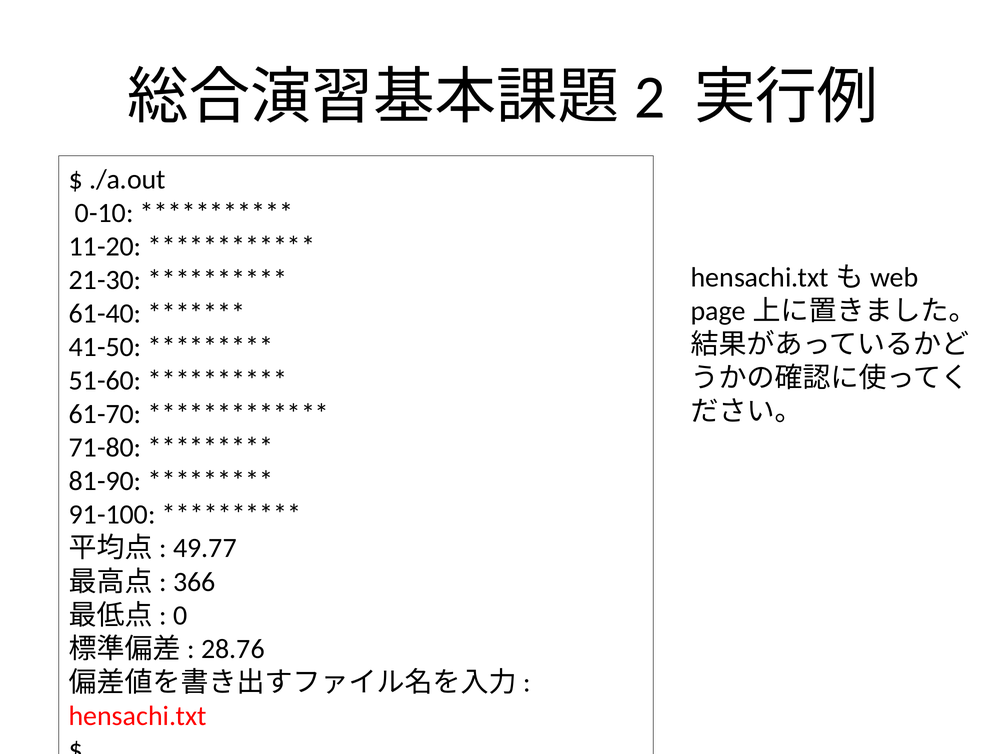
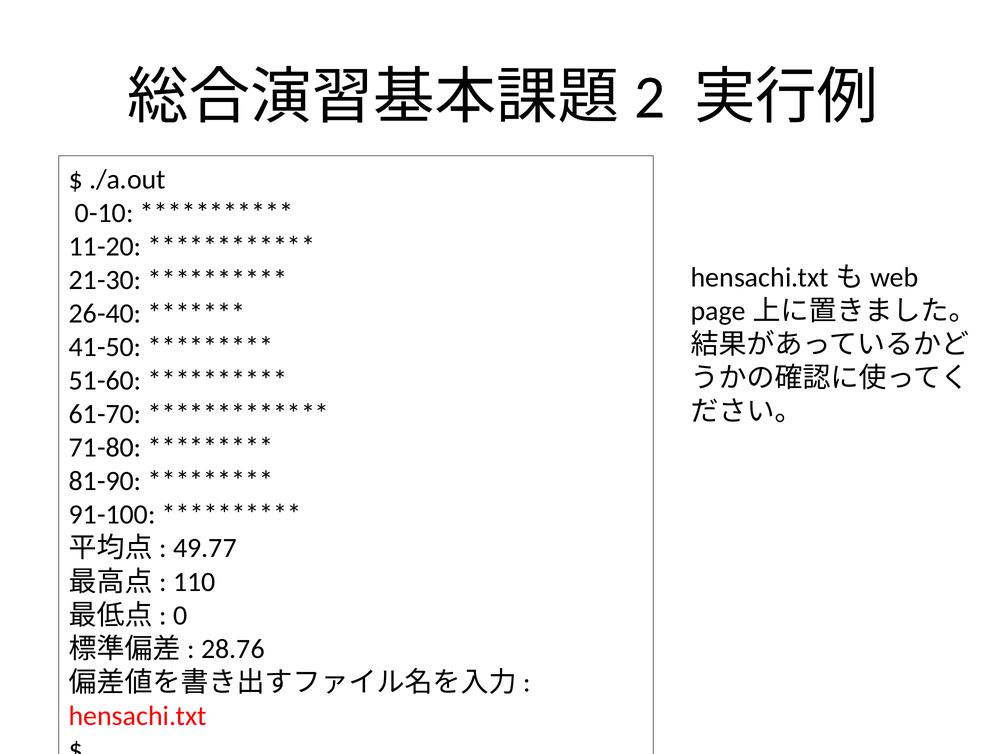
61-40: 61-40 -> 26-40 (105, 314)
366: 366 -> 110 (194, 582)
